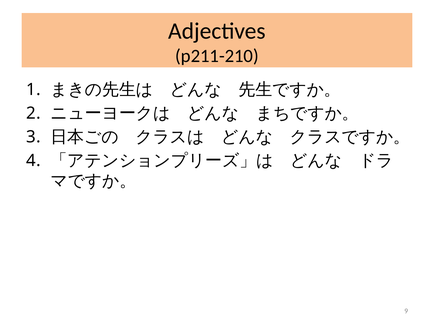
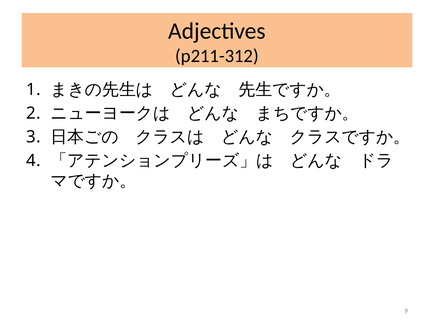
p211-210: p211-210 -> p211-312 (217, 56)
